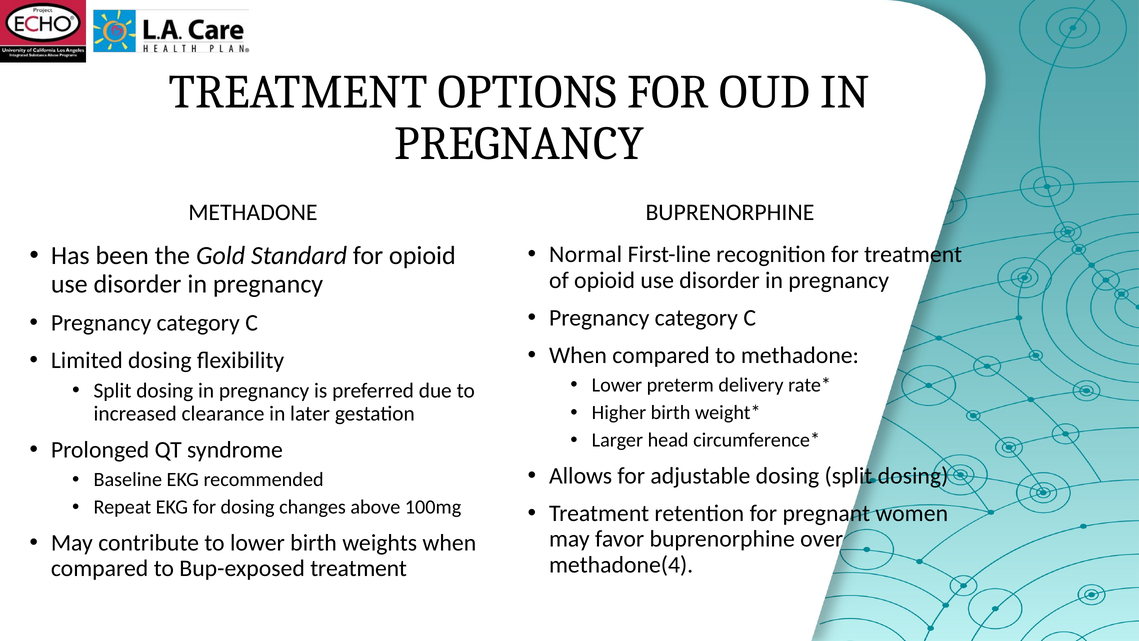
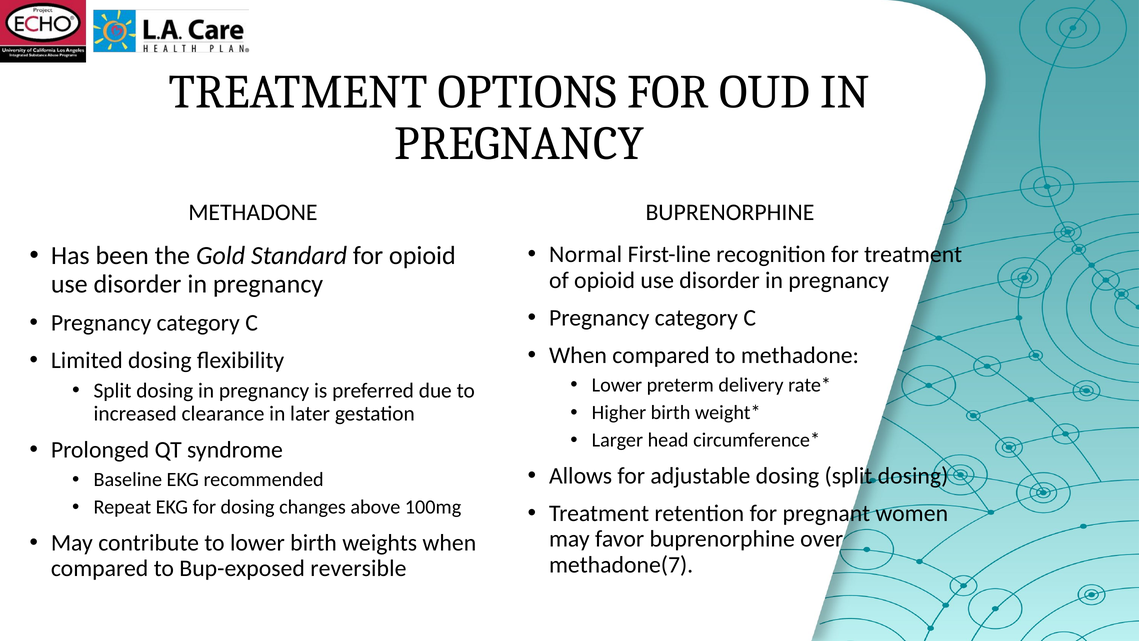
methadone(4: methadone(4 -> methadone(7 (621, 564)
Bup-exposed treatment: treatment -> reversible (358, 568)
